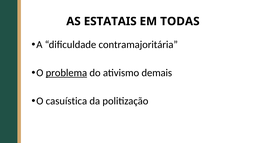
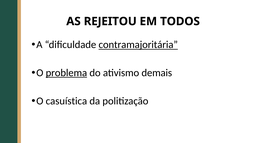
ESTATAIS: ESTATAIS -> REJEITOU (110, 21)
TODAS: TODAS -> TODOS (180, 21)
contramajoritária underline: none -> present (138, 45)
